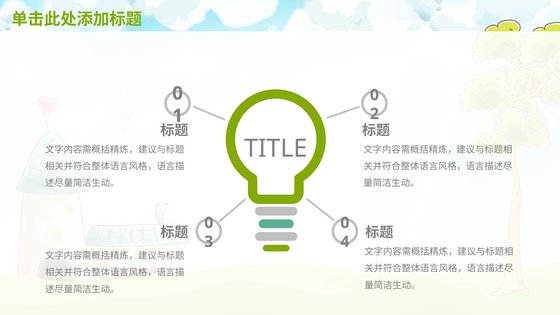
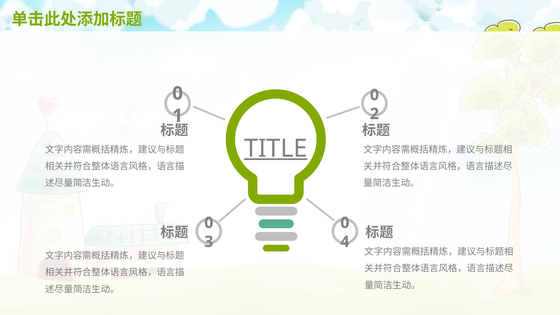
TITLE underline: none -> present (276, 148)
